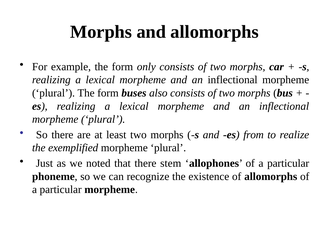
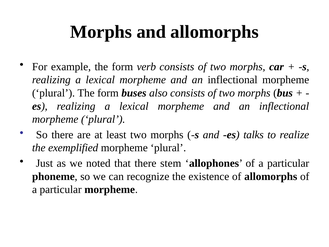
only: only -> verb (146, 67)
from: from -> talks (254, 135)
